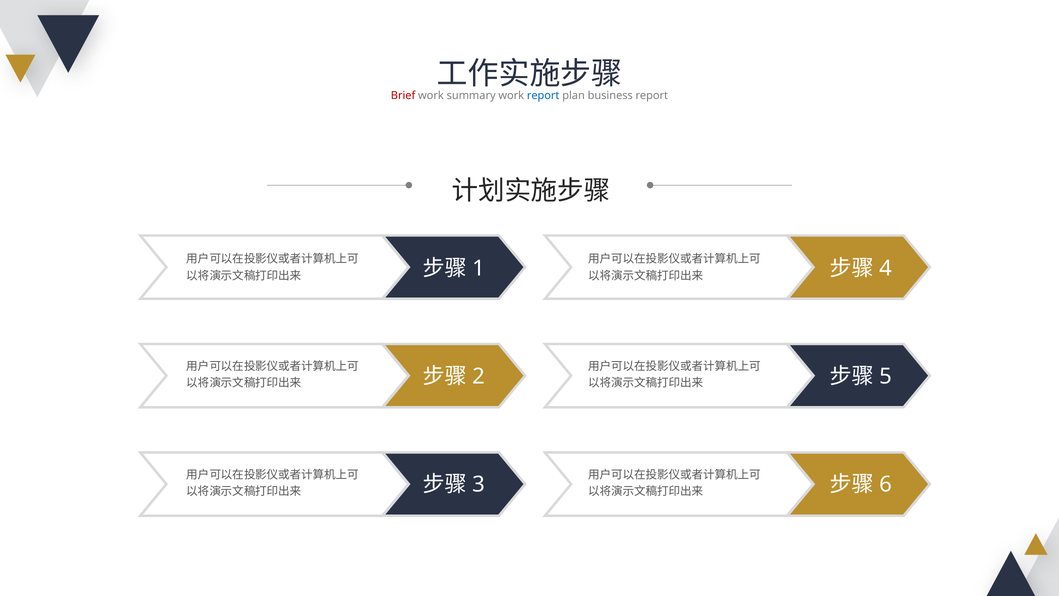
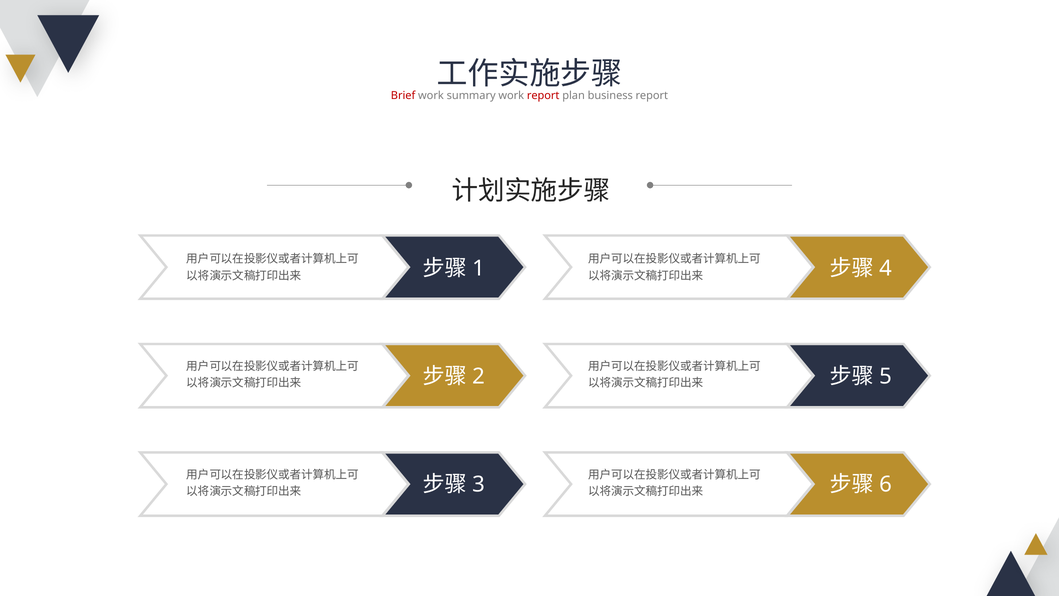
report colour: blue -> red (543, 96)
